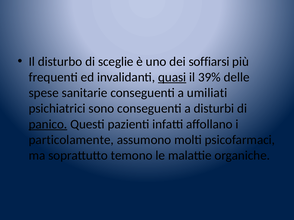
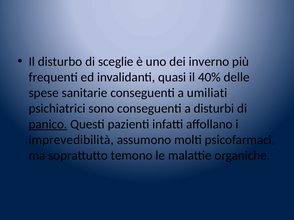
soffiarsi: soffiarsi -> inverno (209, 62)
quasi underline: present -> none (172, 77)
39%: 39% -> 40% (209, 77)
particolamente: particolamente -> imprevedibilità (71, 140)
